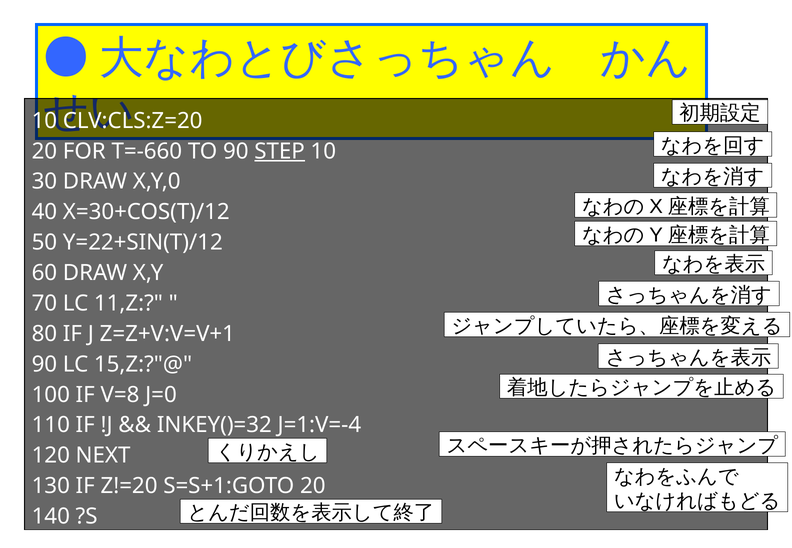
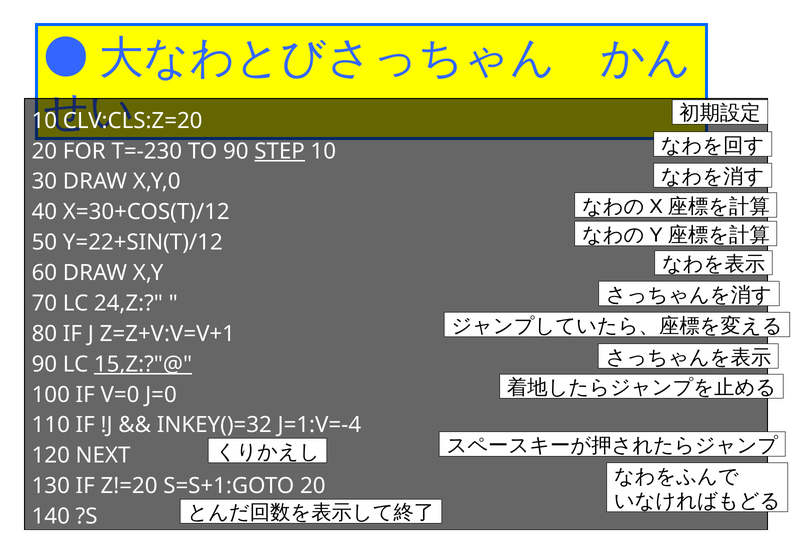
T=-660: T=-660 -> T=-230 (147, 151)
11,Z: 11,Z -> 24,Z (128, 304)
15,Z:?"@ underline: none -> present (143, 364)
V=8: V=8 -> V=0 (120, 395)
